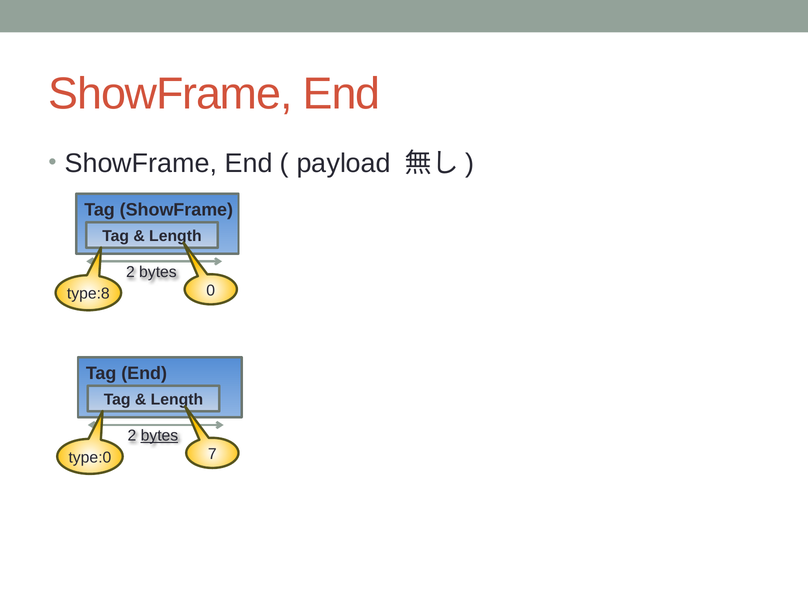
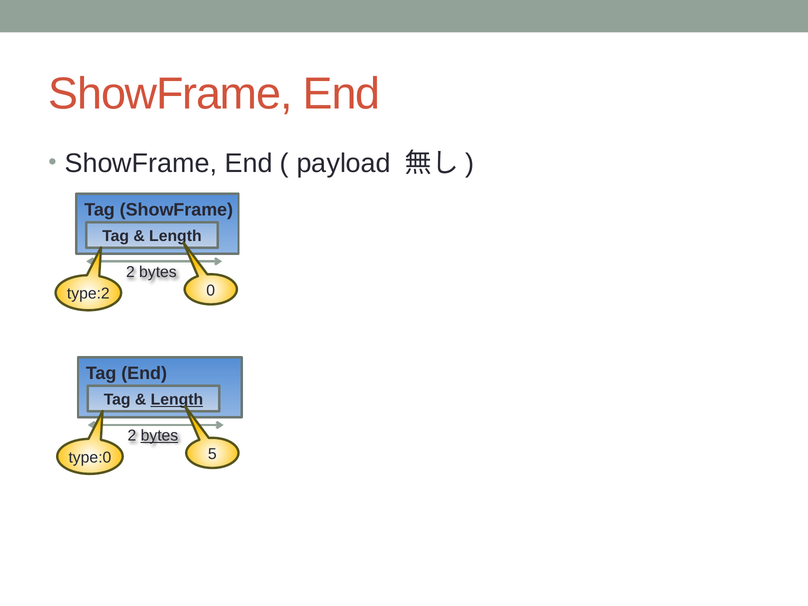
type:8: type:8 -> type:2 (88, 294)
Length underline: none -> present (177, 400)
7: 7 -> 5 (212, 454)
